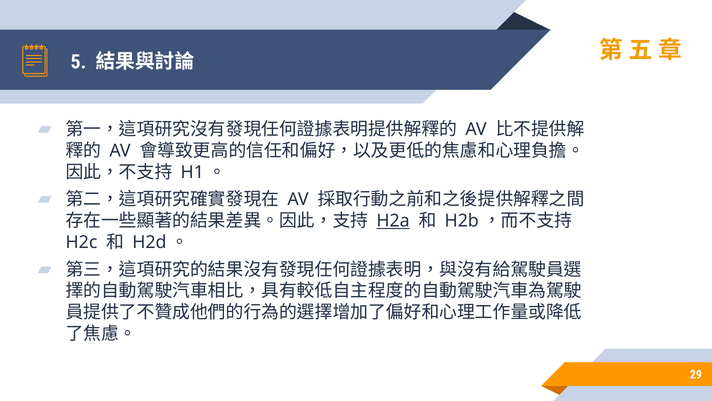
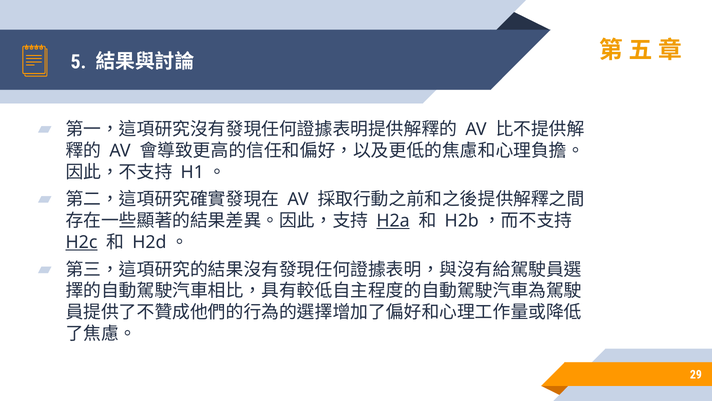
H2c underline: none -> present (82, 242)
